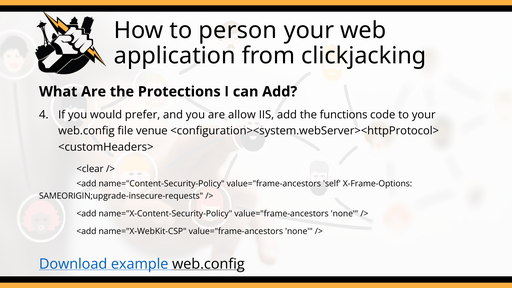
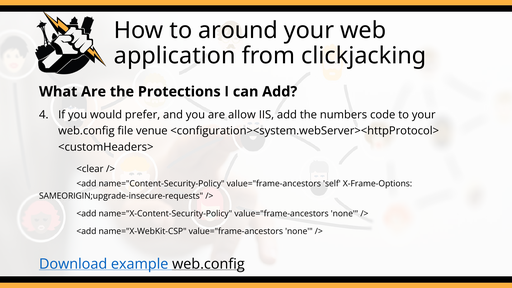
person: person -> around (238, 30)
functions: functions -> numbers (344, 115)
